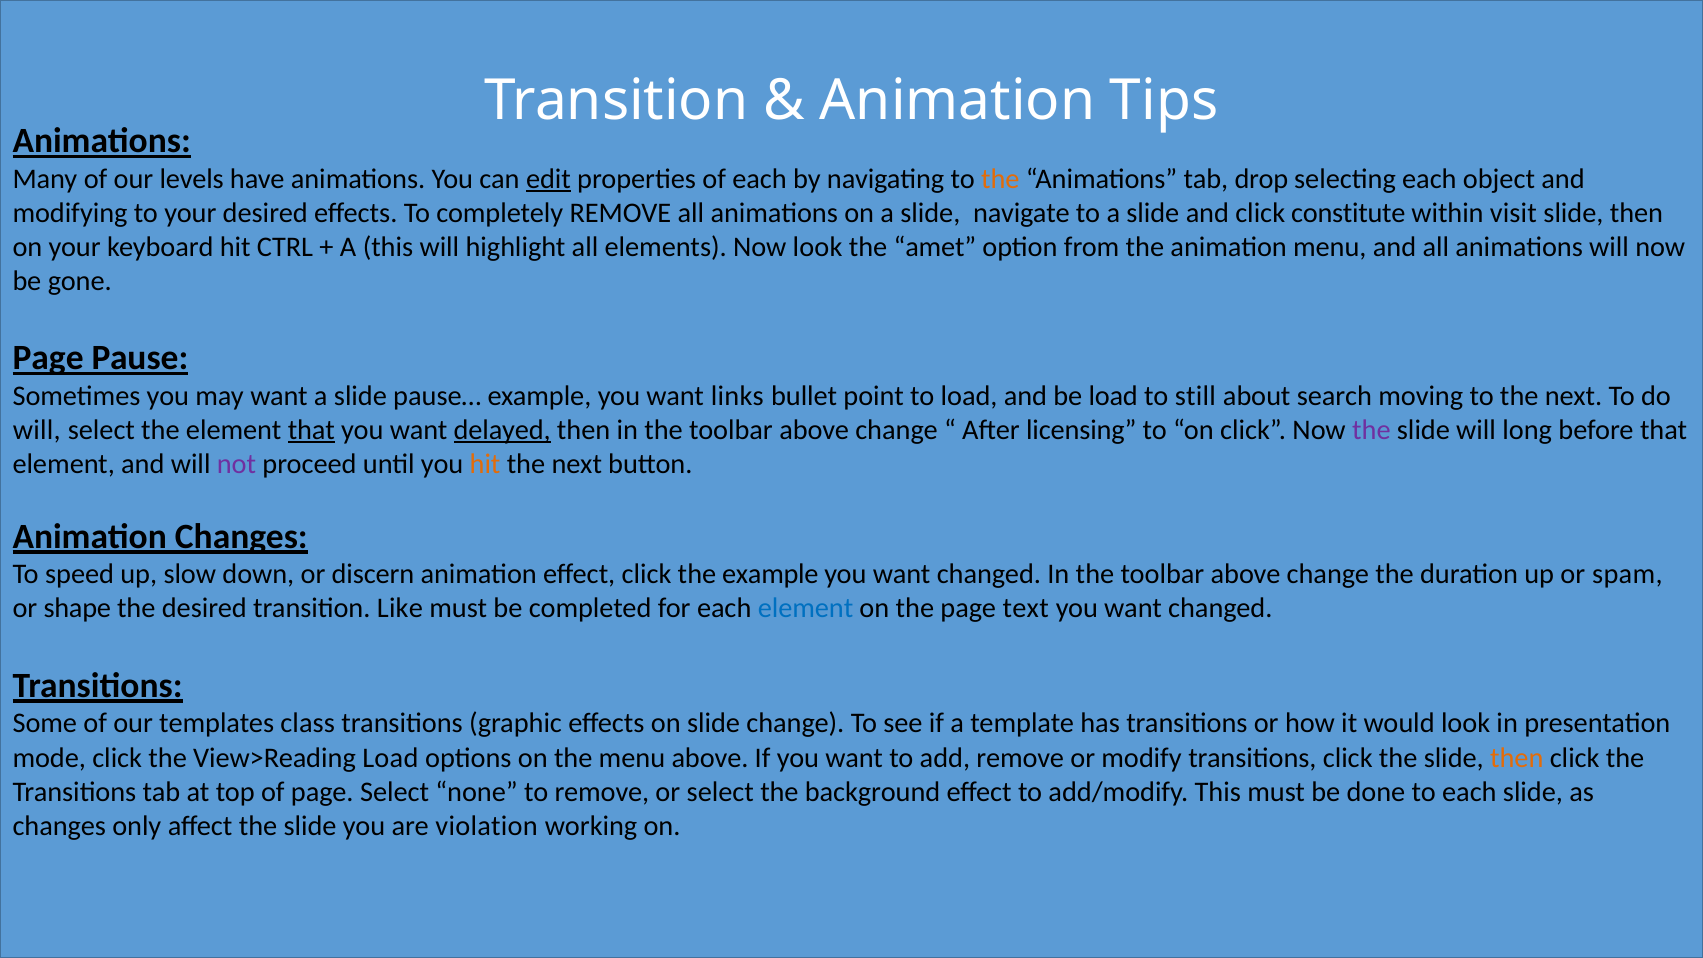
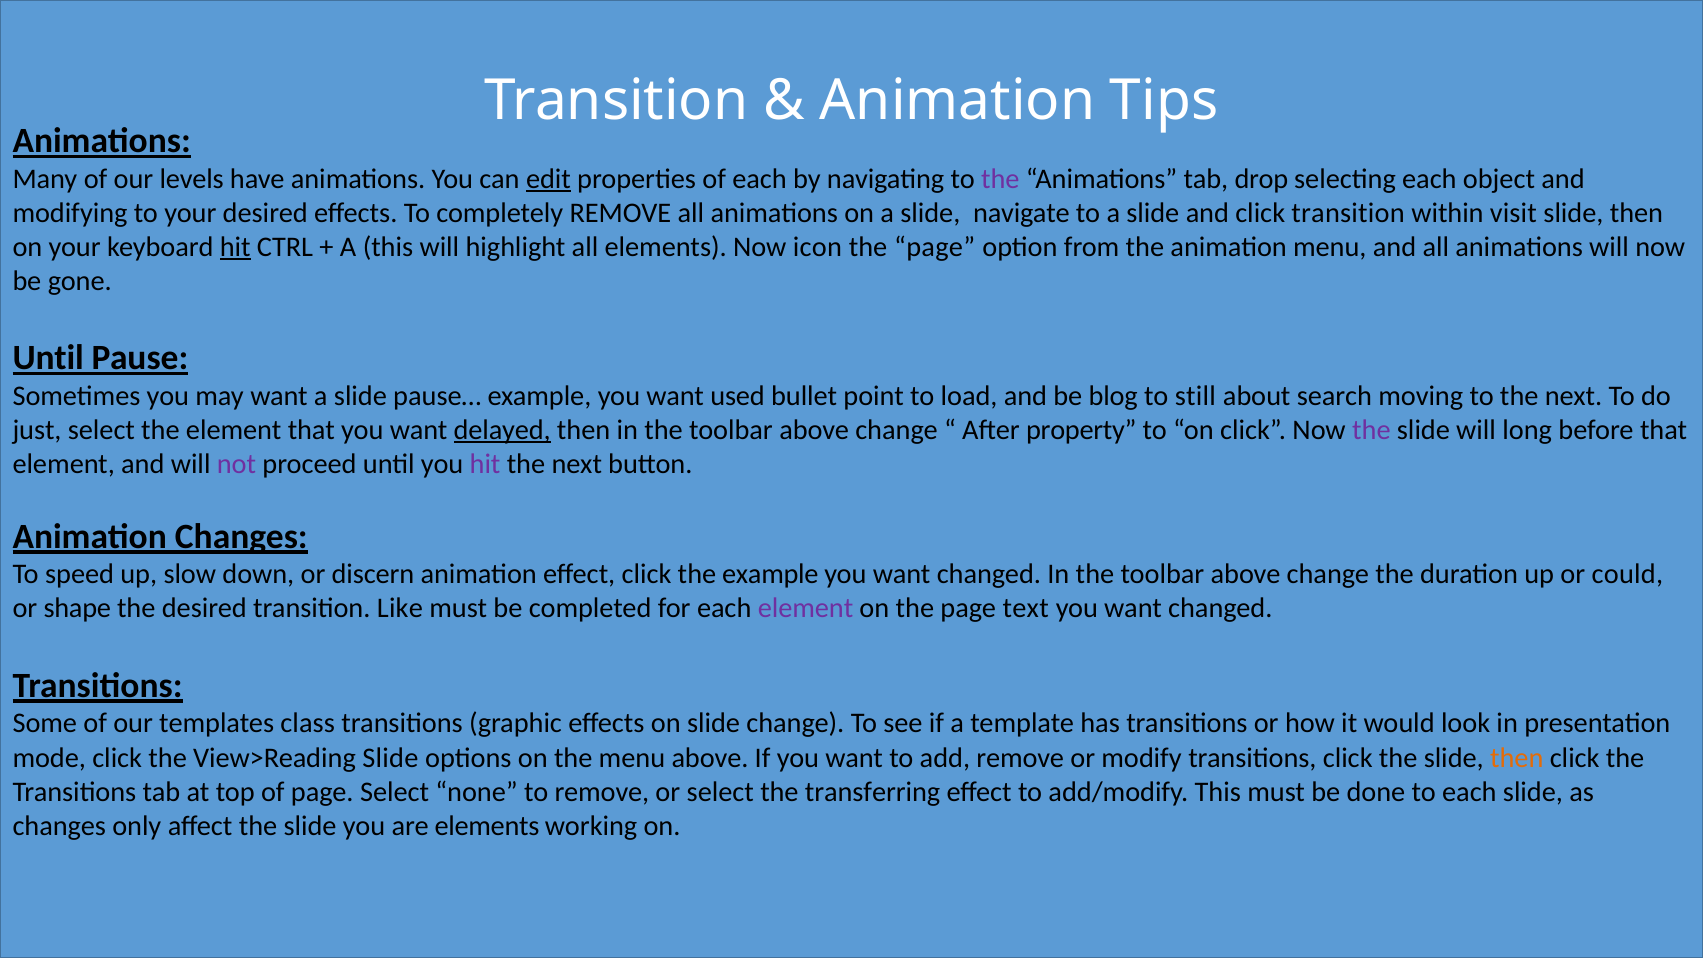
the colour: orange -> purple (1000, 179)
click constitute: constitute -> transition (1348, 213)
hit underline: none -> present (235, 247)
Now look: look -> icon (817, 247)
amet: amet -> page (935, 247)
Page: Page -> Until (48, 358)
links: links -> used (738, 396)
be load: load -> blog (1113, 396)
will: will -> just (37, 430)
that underline: present -> none (311, 430)
licensing: licensing -> property (1081, 430)
hit colour: orange -> purple (485, 464)
spam: spam -> could (1627, 575)
element colour: blue -> purple (806, 609)
View>Reading Load: Load -> Slide (390, 758)
background: background -> transferring (873, 792)
are violation: violation -> elements (487, 826)
